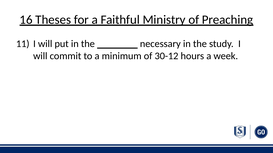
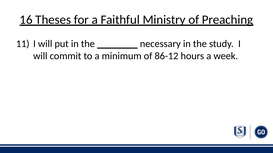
30-12: 30-12 -> 86-12 (166, 56)
